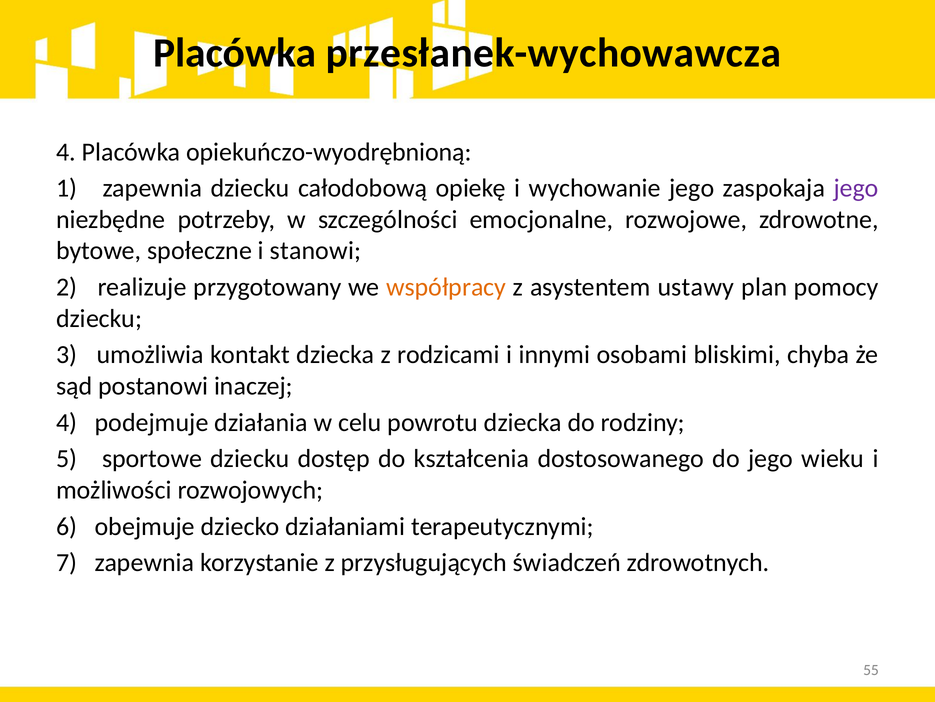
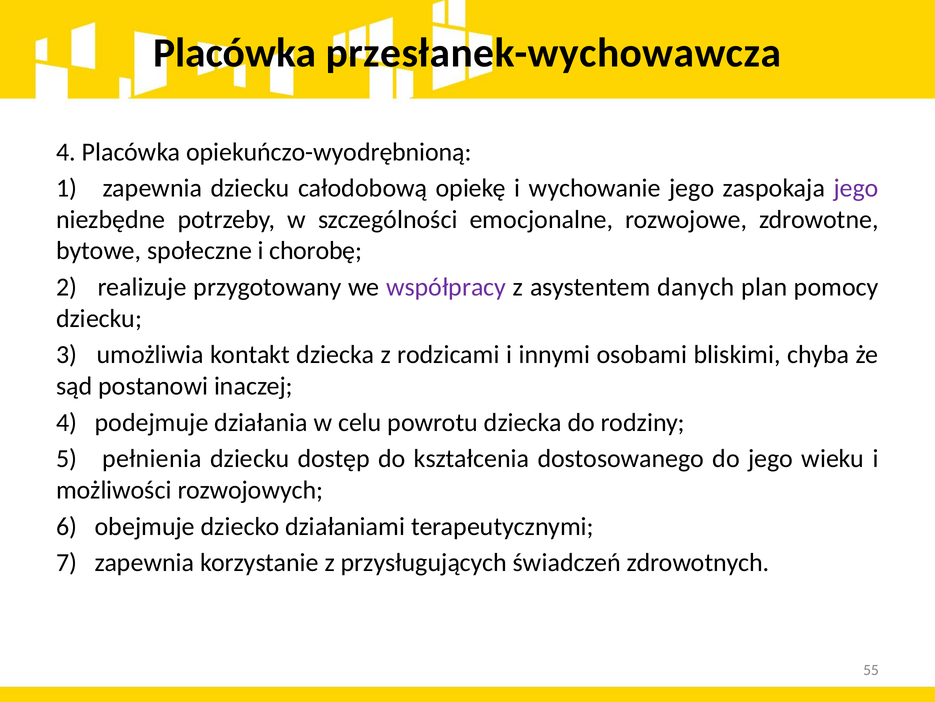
stanowi: stanowi -> chorobę (316, 251)
współpracy colour: orange -> purple (446, 287)
ustawy: ustawy -> danych (696, 287)
sportowe: sportowe -> pełnienia (152, 458)
